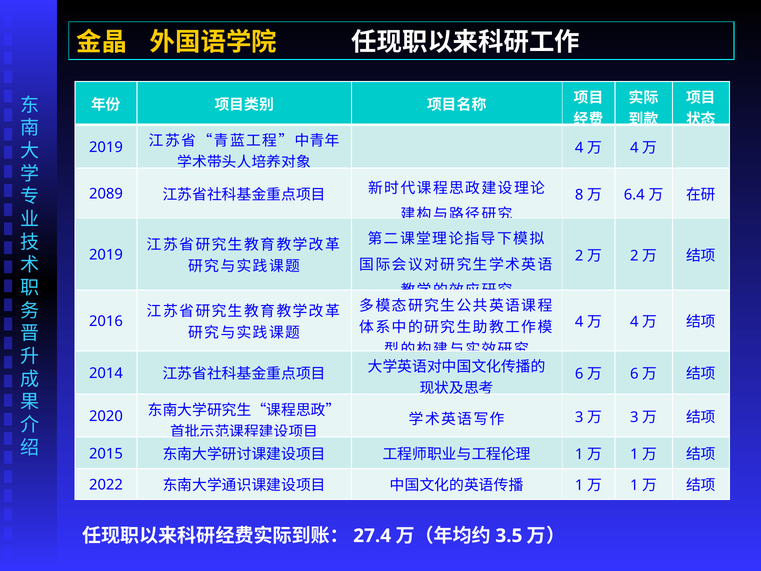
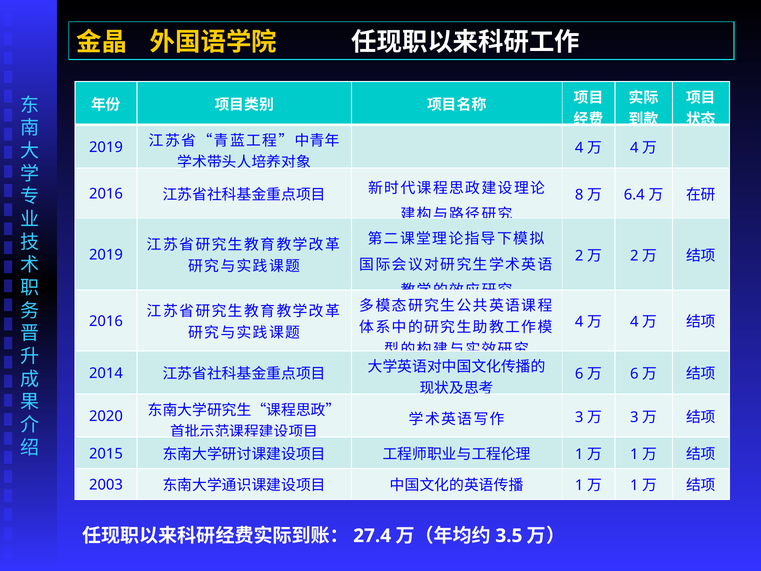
2089: 2089 -> 2016 (106, 194)
2022: 2022 -> 2003 (106, 485)
